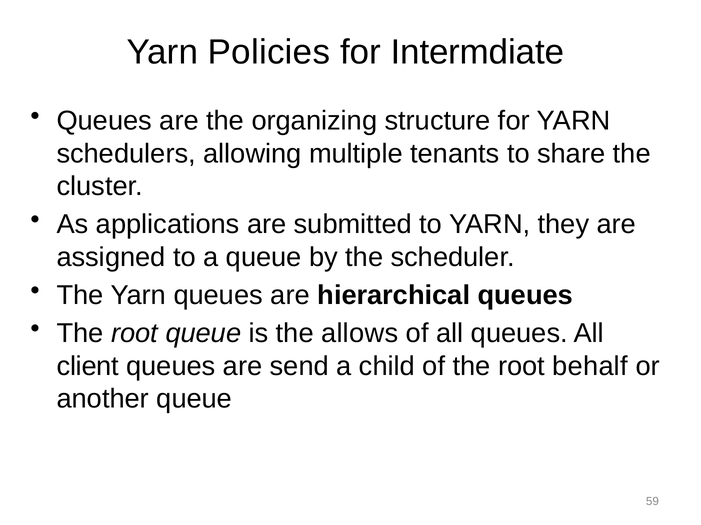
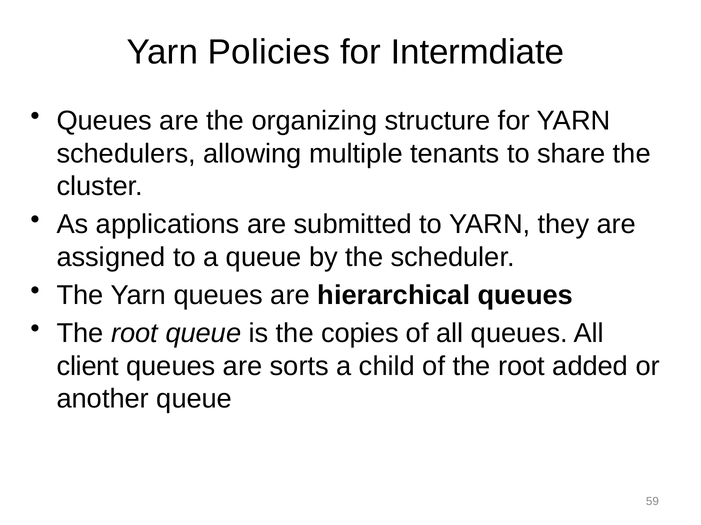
allows: allows -> copies (360, 334)
send: send -> sorts (299, 367)
behalf: behalf -> added (590, 367)
